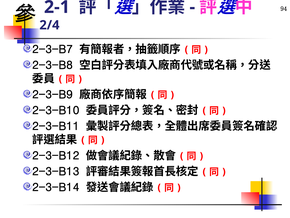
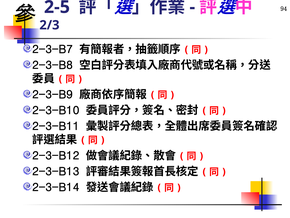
2-1: 2-1 -> 2-5 (57, 7)
2/4: 2/4 -> 2/3 (49, 25)
